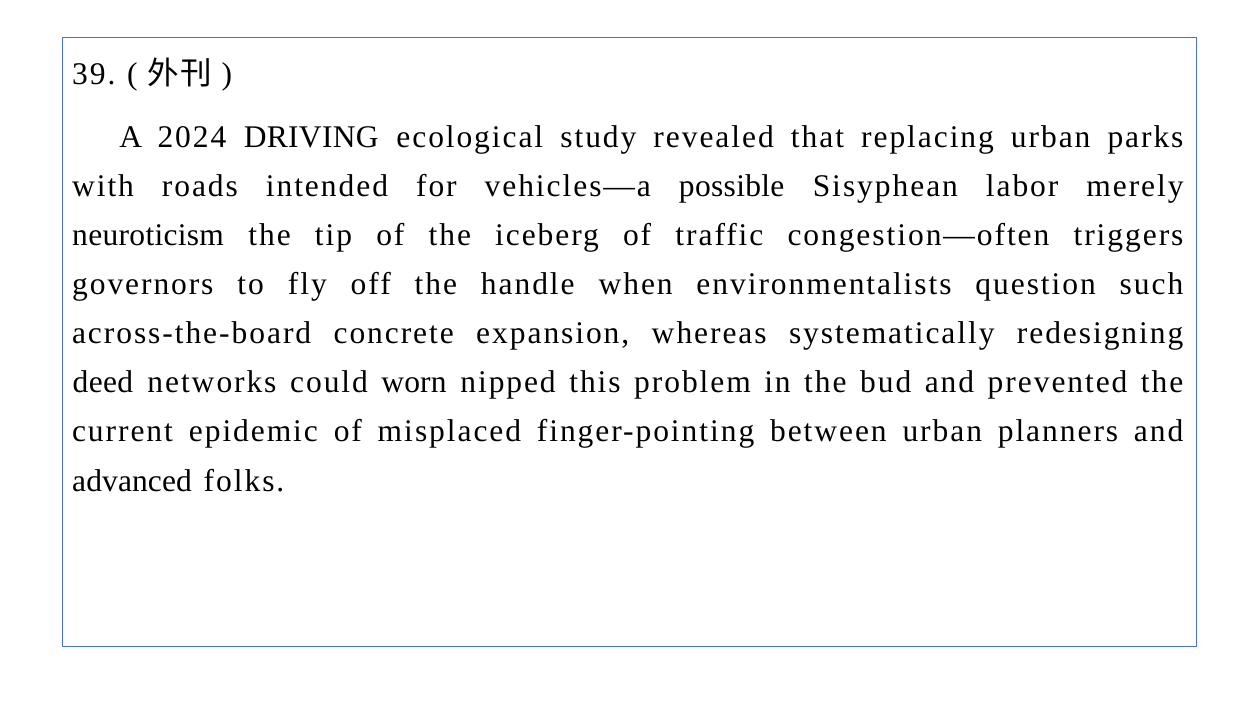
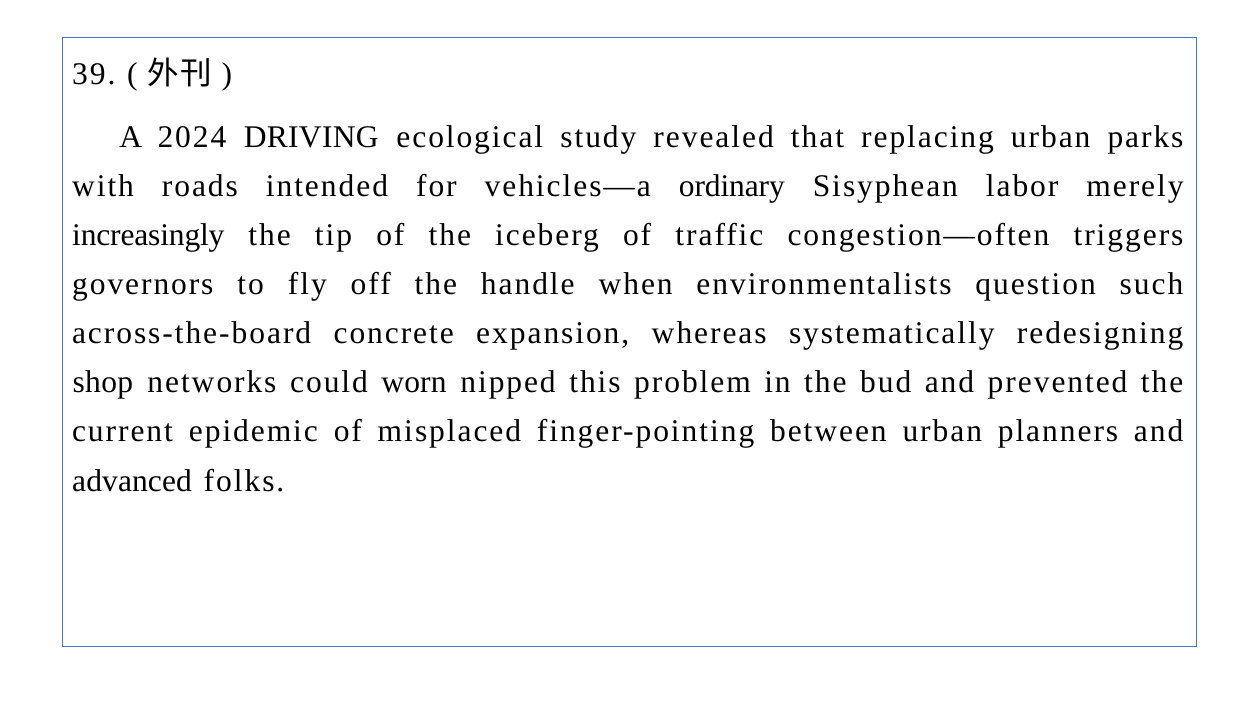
possible: possible -> ordinary (732, 186)
neuroticism: neuroticism -> increasingly (148, 235)
deed: deed -> shop (103, 382)
